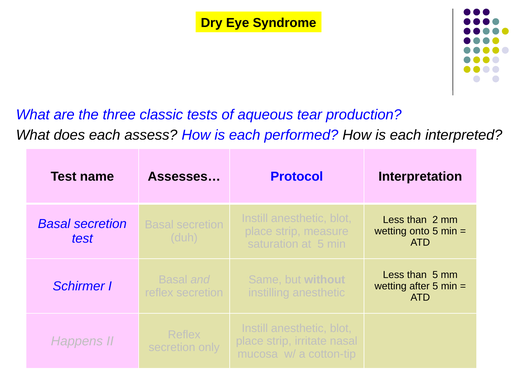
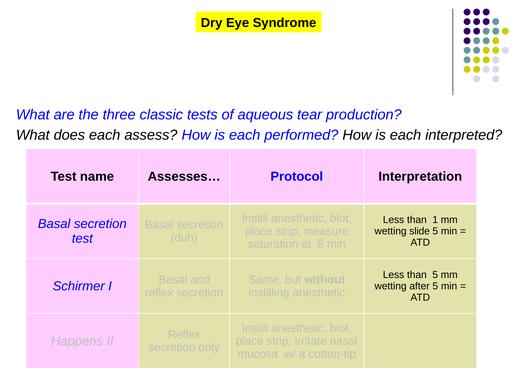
than 2: 2 -> 1 (435, 220)
onto: onto -> slide (420, 231)
